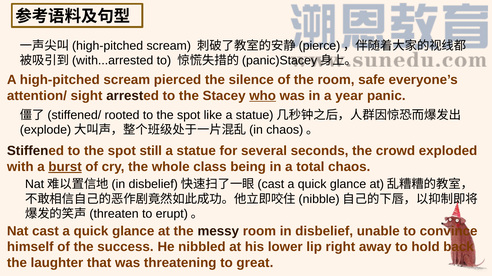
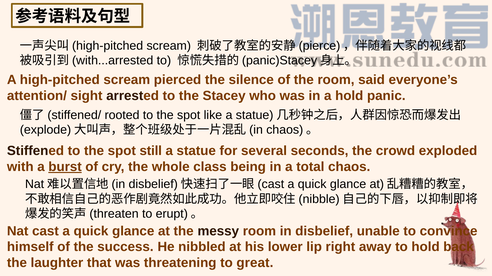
safe: safe -> said (372, 80)
who underline: present -> none (263, 96)
a year: year -> hold (349, 96)
